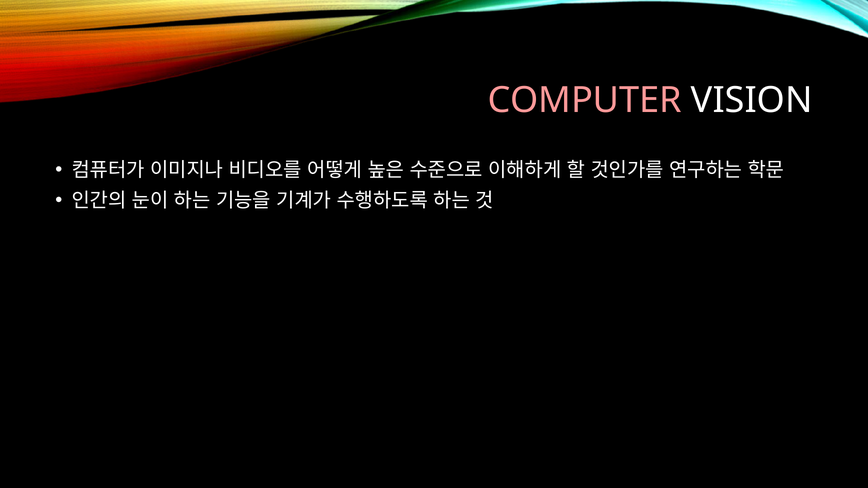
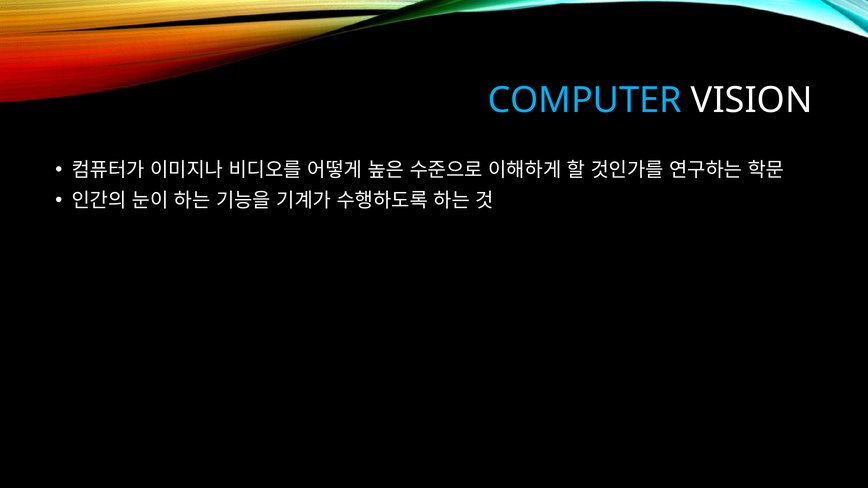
COMPUTER colour: pink -> light blue (585, 100)
